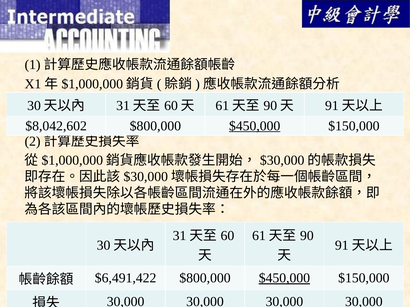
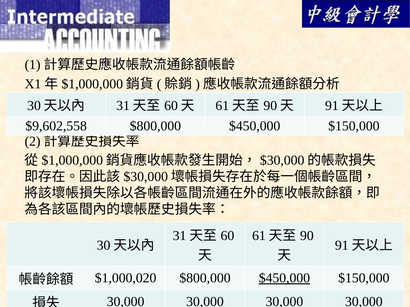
$8,042,602: $8,042,602 -> $9,602,558 (56, 126)
$450,000 underline: present -> none (255, 126)
$6,491,422: $6,491,422 -> $1,000,020 (126, 278)
